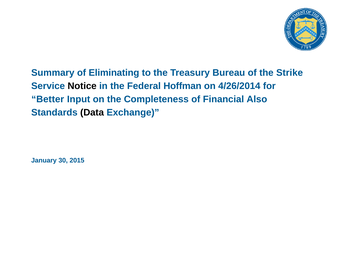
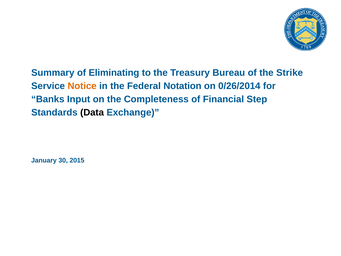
Notice colour: black -> orange (82, 86)
Hoffman: Hoffman -> Notation (182, 86)
4/26/2014: 4/26/2014 -> 0/26/2014 (239, 86)
Better: Better -> Banks (48, 99)
Also: Also -> Step (257, 99)
